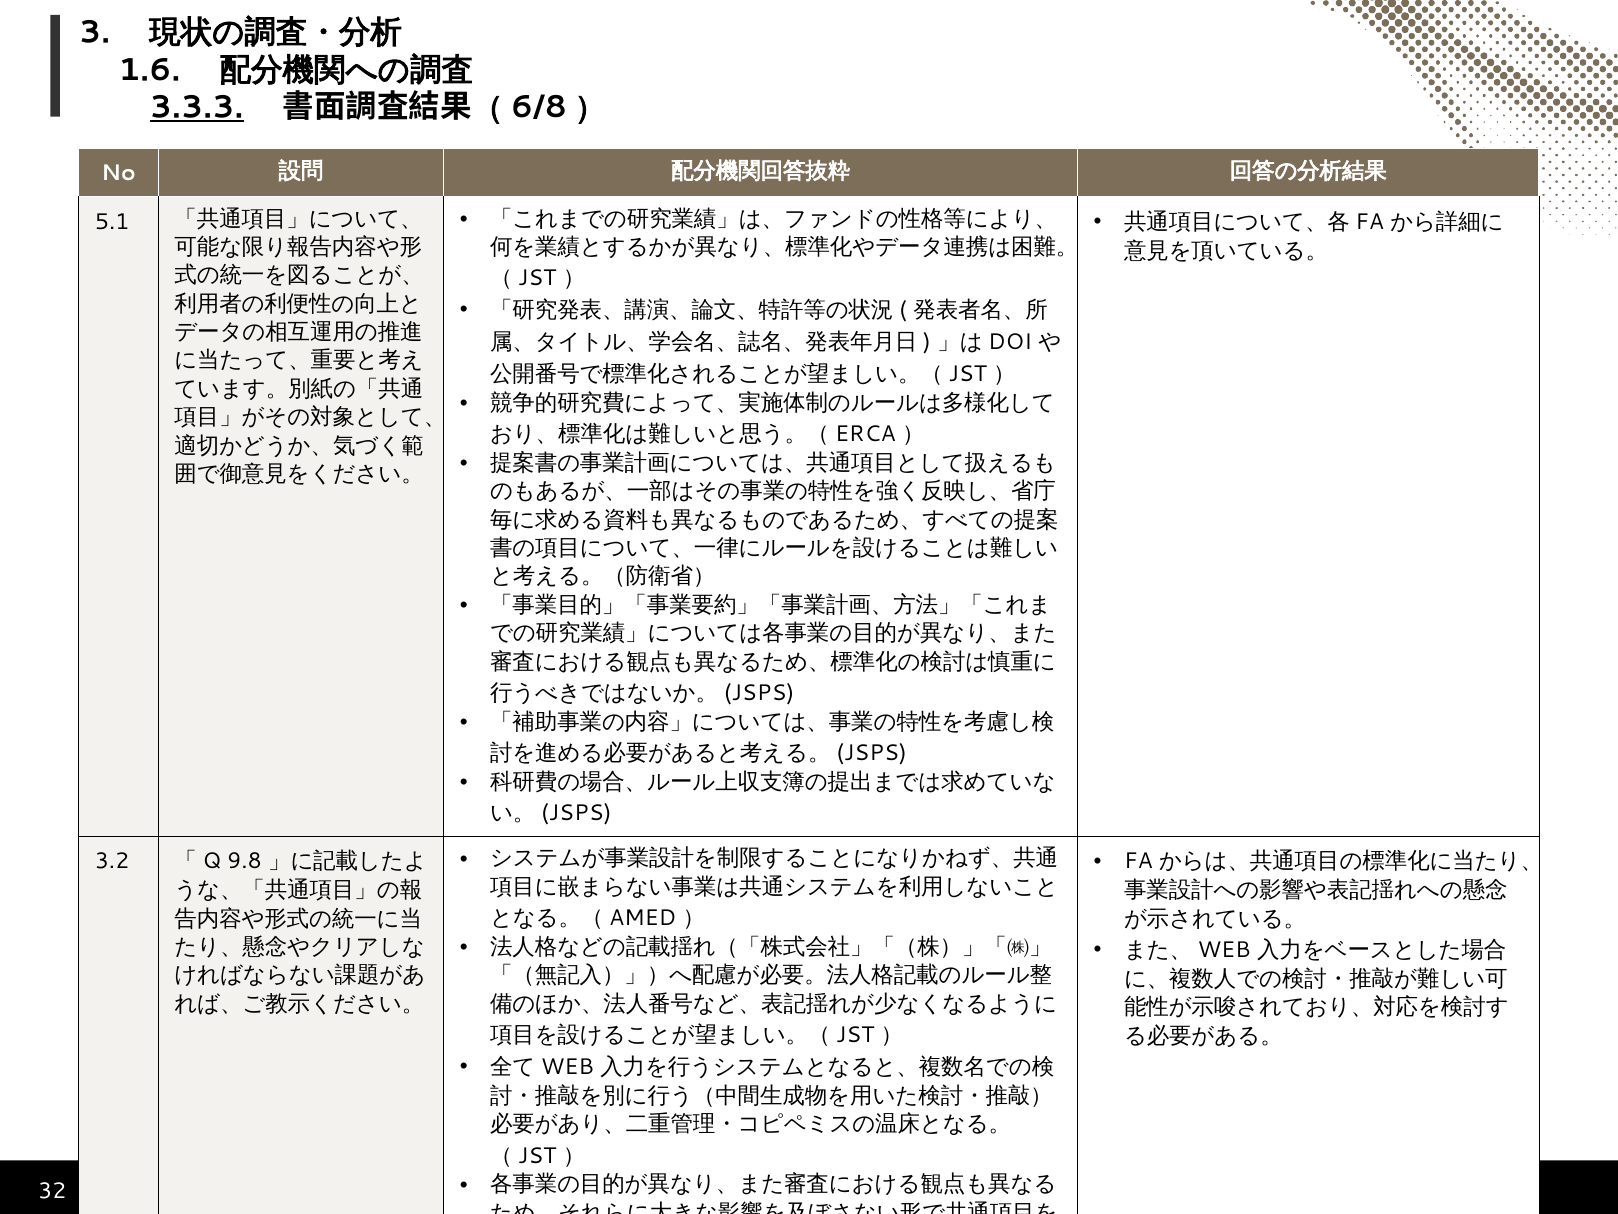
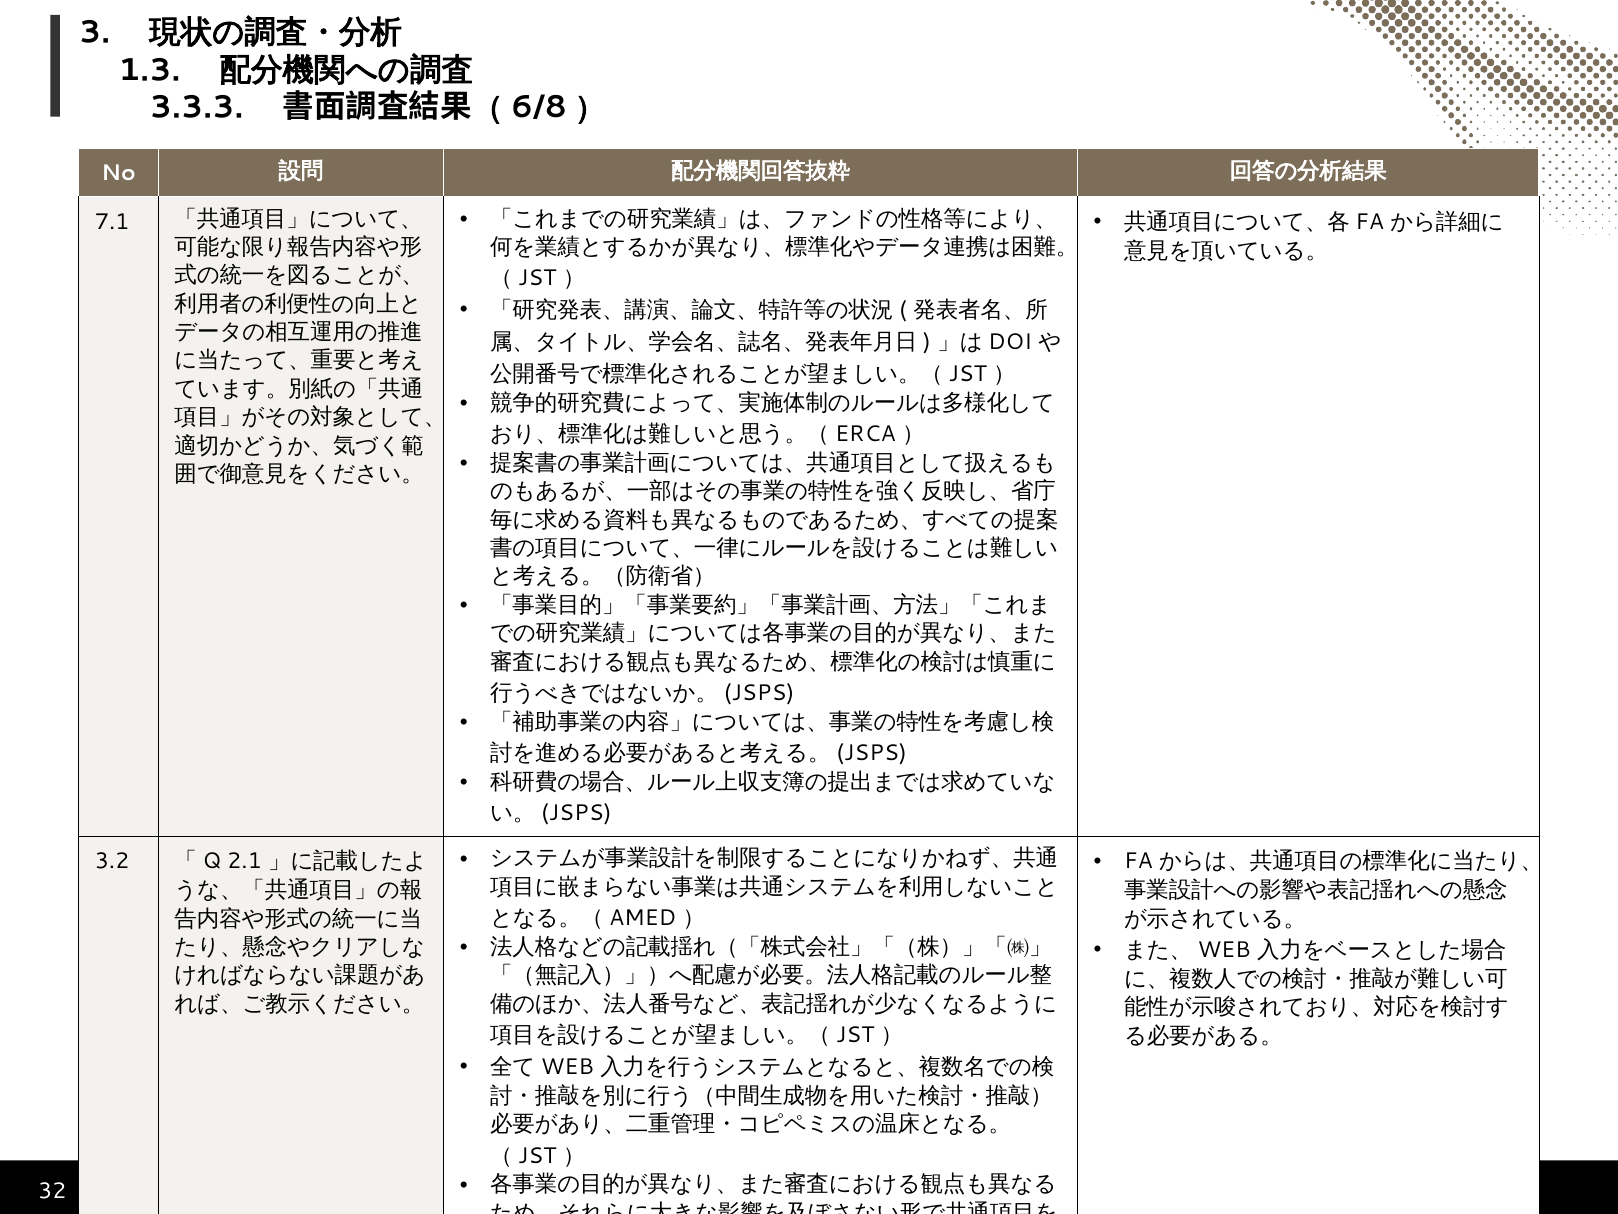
1.6: 1.6 -> 1.3 (149, 70)
3.3.3 underline: present -> none (197, 108)
5.1: 5.1 -> 7.1 (112, 222)
9.8: 9.8 -> 2.1 (244, 861)
